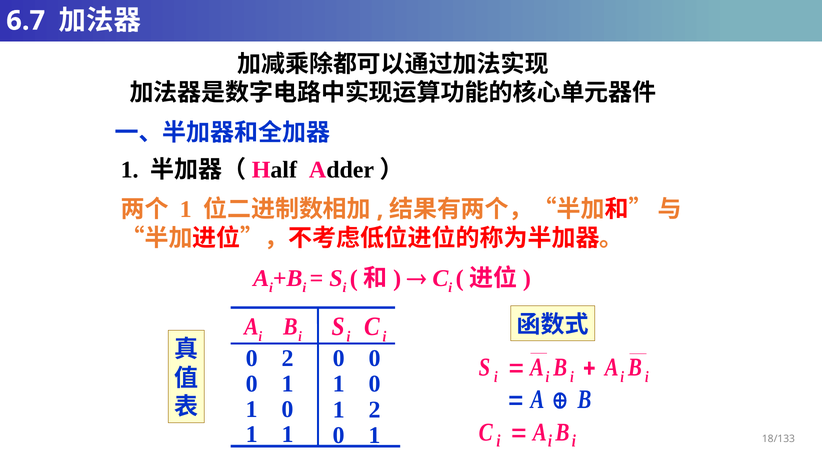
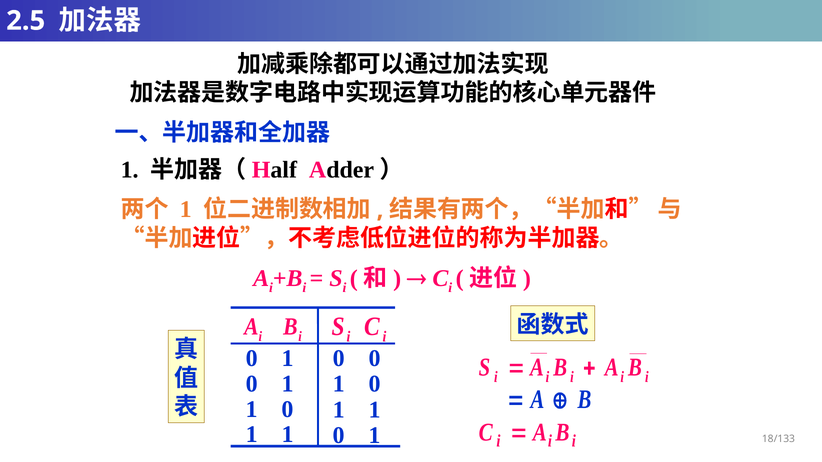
6.7: 6.7 -> 2.5 (26, 21)
2: 2 -> 1 (288, 359)
2: 2 -> 1 (375, 410)
